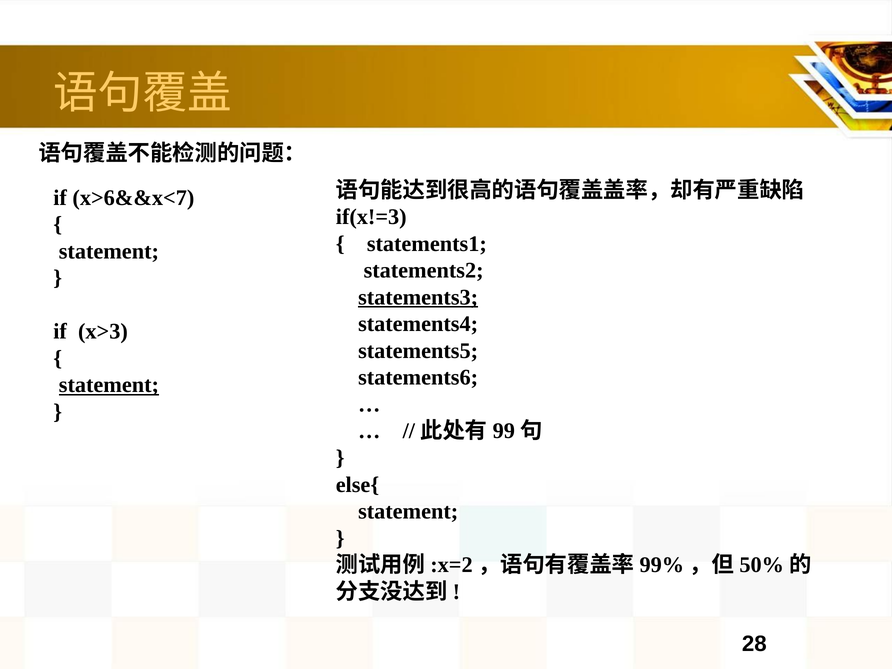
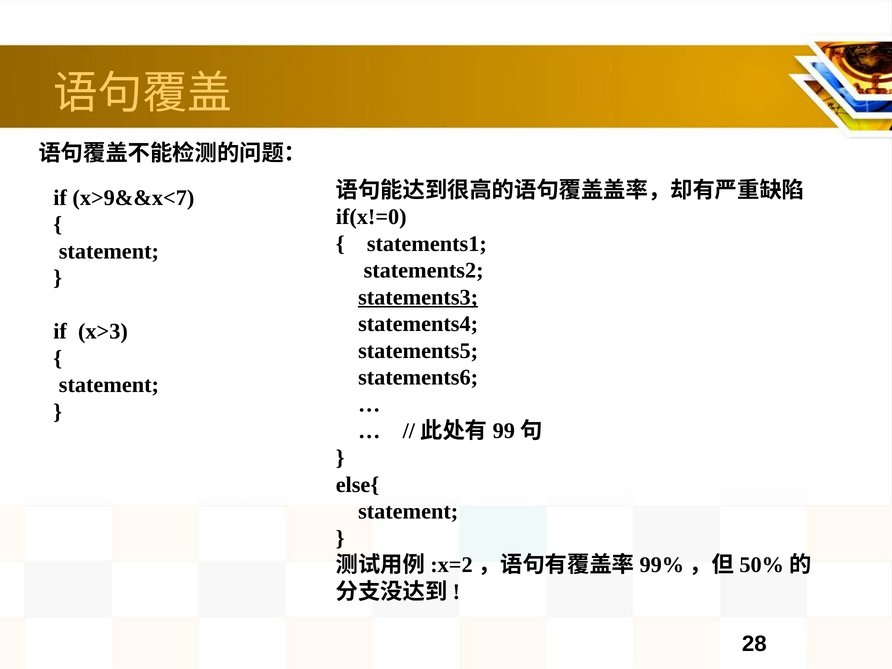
x>6&&x<7: x>6&&x<7 -> x>9&&x<7 (133, 198)
if(x!=3: if(x!=3 -> if(x!=0 (371, 217)
statement underline: present -> none (109, 385)
